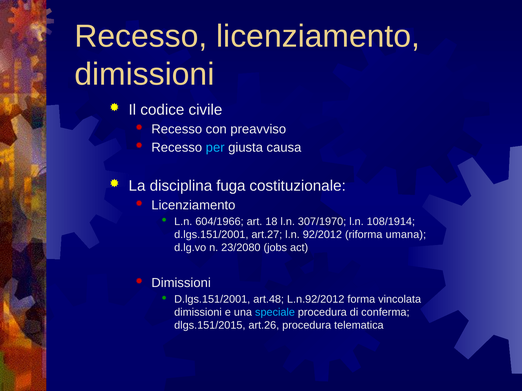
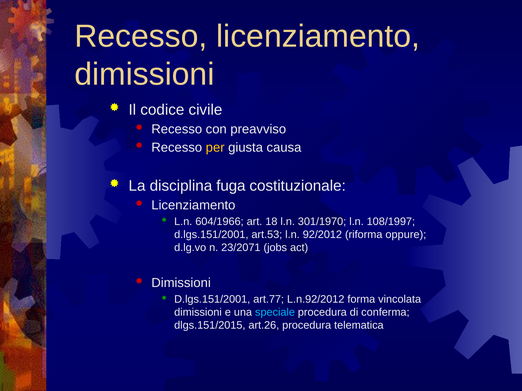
per colour: light blue -> yellow (215, 148)
307/1970: 307/1970 -> 301/1970 (322, 222)
108/1914: 108/1914 -> 108/1997 (391, 222)
art.27: art.27 -> art.53 (267, 235)
umana: umana -> oppure (406, 235)
23/2080: 23/2080 -> 23/2071 (241, 248)
art.48: art.48 -> art.77 (269, 300)
